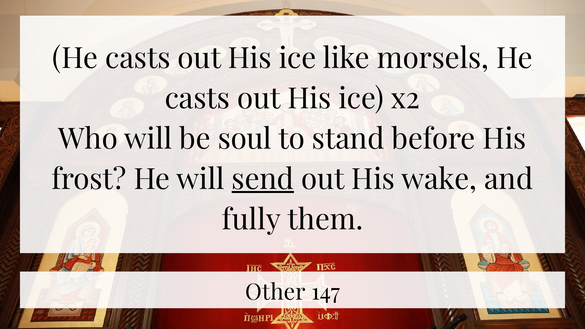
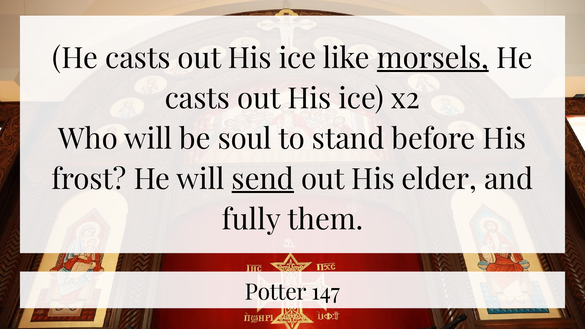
morsels underline: none -> present (433, 58)
wake: wake -> elder (439, 179)
Other: Other -> Potter (276, 293)
